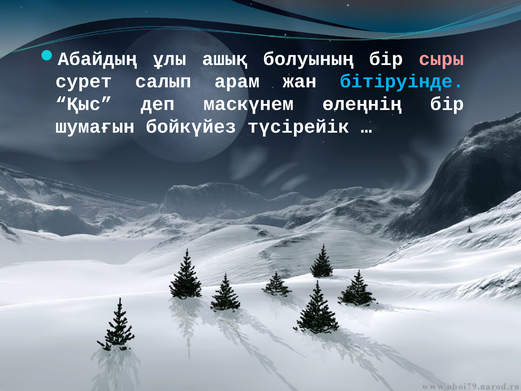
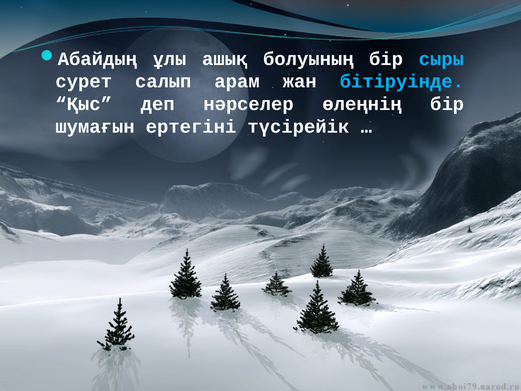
сыры colour: pink -> light blue (442, 59)
маскүнем: маскүнем -> нәрселер (249, 104)
бойкүйез: бойкүйез -> ертегіні (191, 126)
